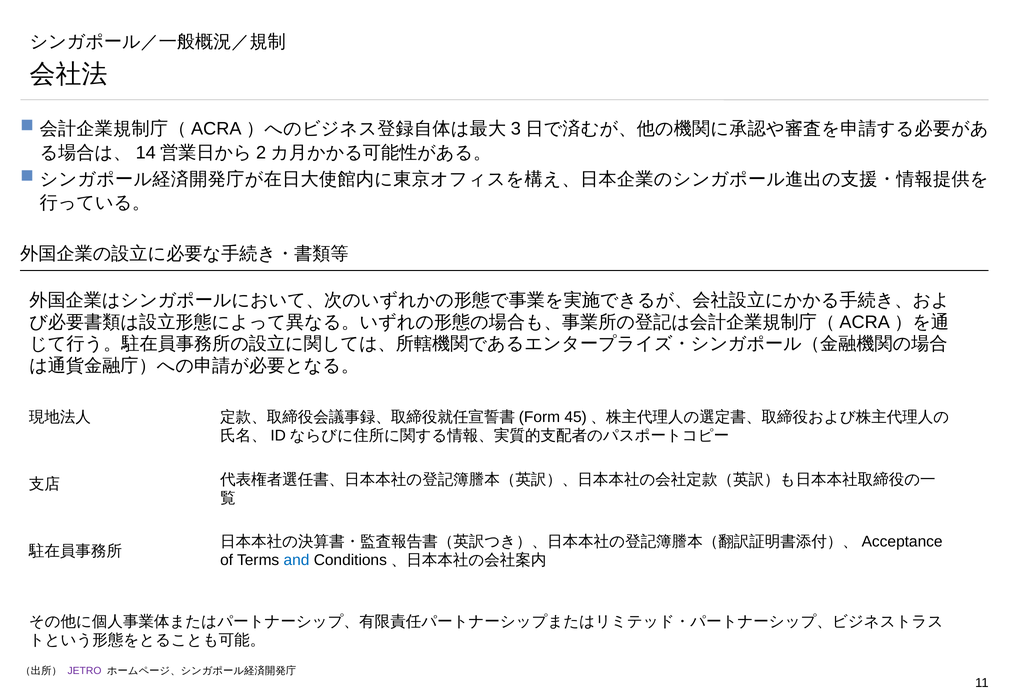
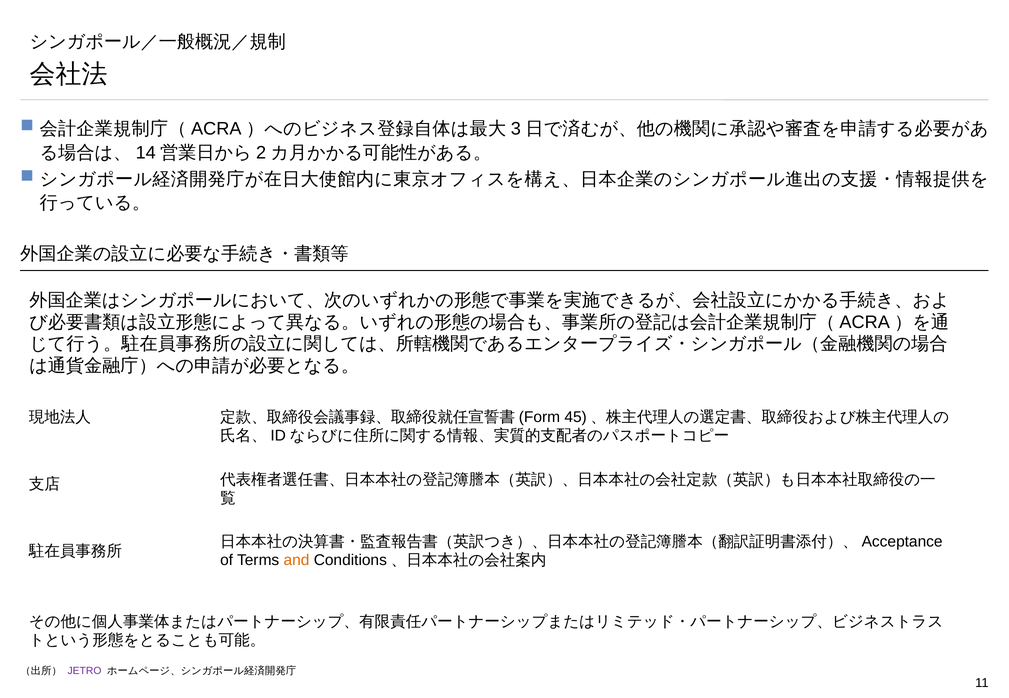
and colour: blue -> orange (296, 561)
